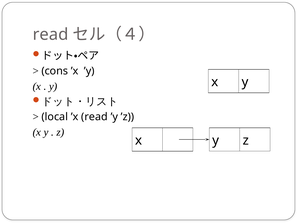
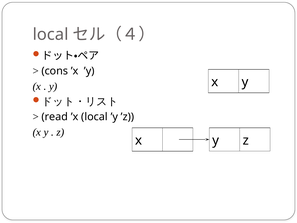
read: read -> local (51, 34)
local: local -> read (55, 117)
’x read: read -> local (94, 117)
